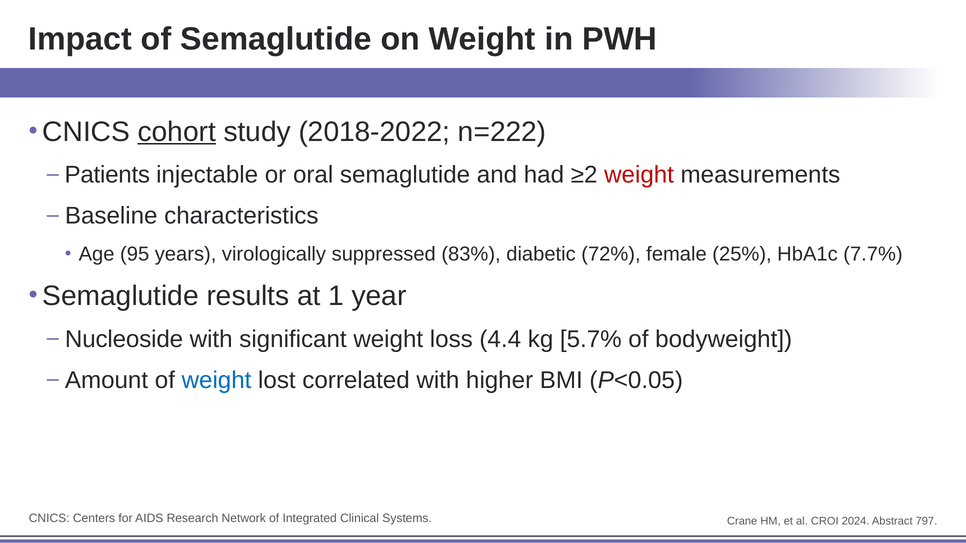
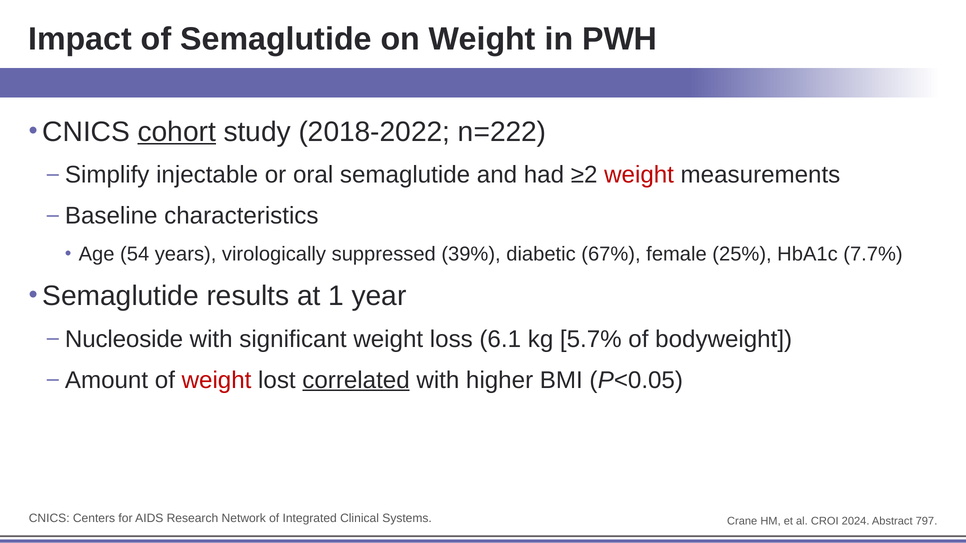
Patients: Patients -> Simplify (107, 175)
95: 95 -> 54 (135, 254)
83%: 83% -> 39% (471, 254)
72%: 72% -> 67% (611, 254)
4.4: 4.4 -> 6.1 (500, 339)
weight colour: blue -> red (217, 380)
correlated underline: none -> present (356, 380)
